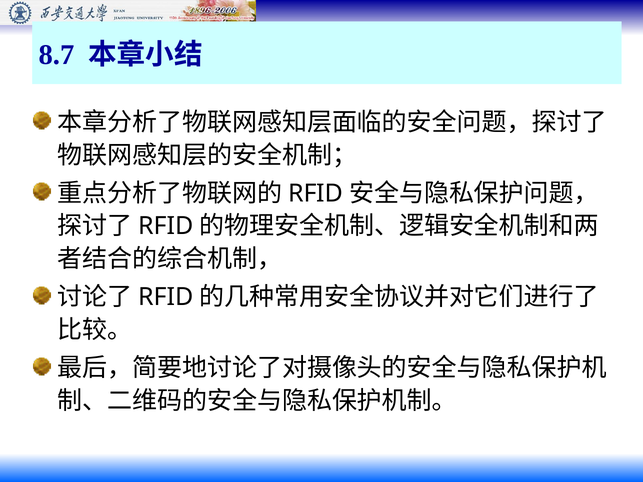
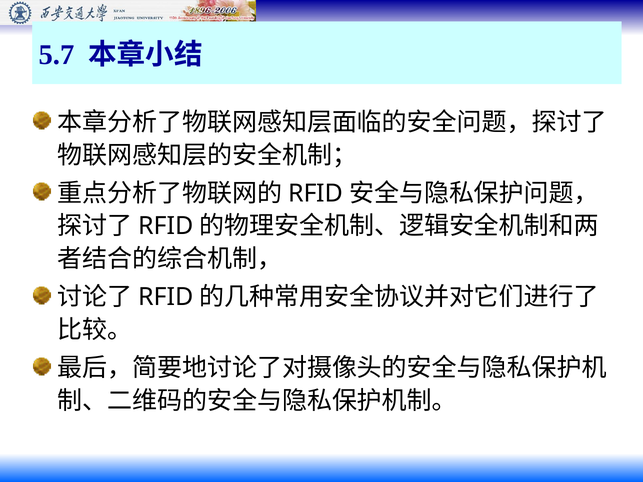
8.7: 8.7 -> 5.7 (56, 55)
